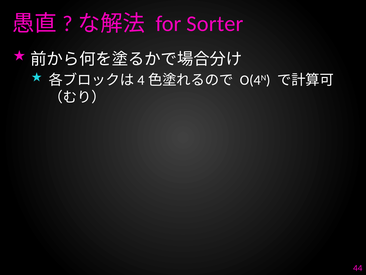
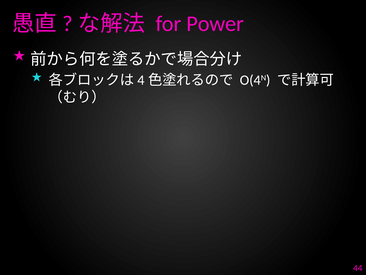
Sorter: Sorter -> Power (215, 24)
